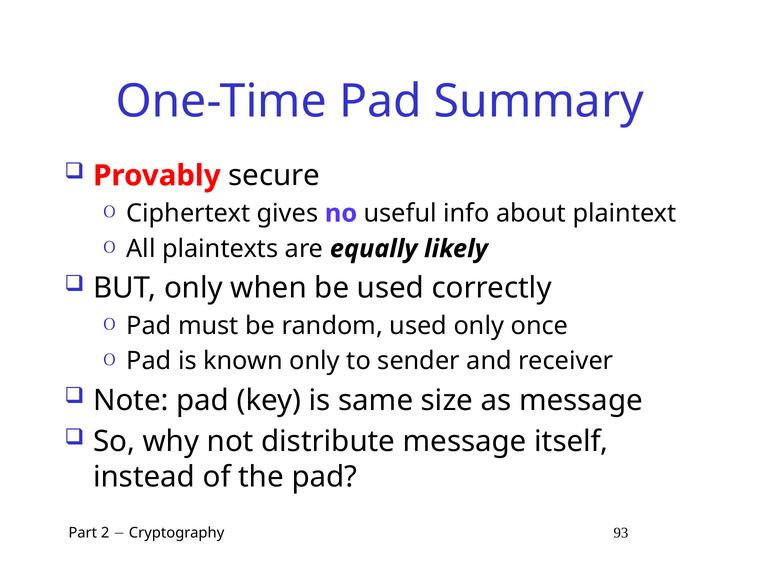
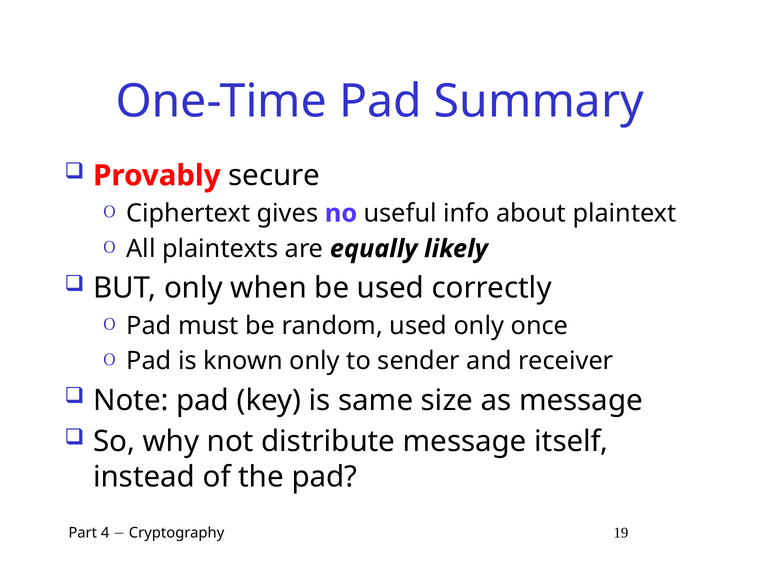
2: 2 -> 4 (105, 533)
93: 93 -> 19 (621, 533)
